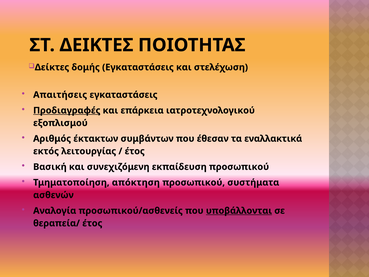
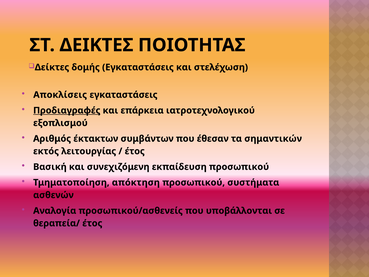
Απαιτήσεις: Απαιτήσεις -> Αποκλίσεις (60, 95)
εναλλακτικά: εναλλακτικά -> σημαντικών (273, 139)
υποβάλλονται underline: present -> none (239, 211)
